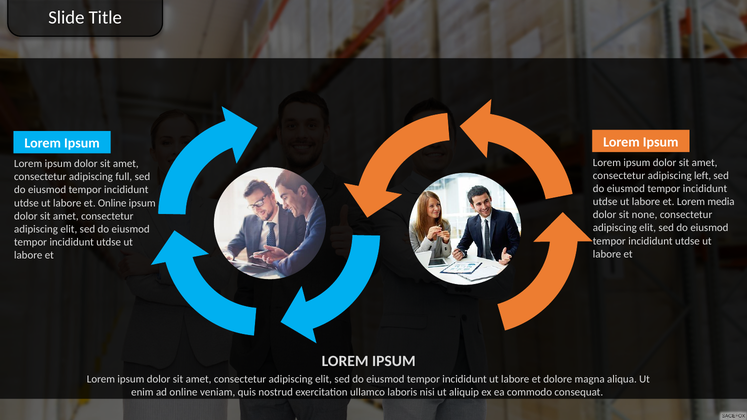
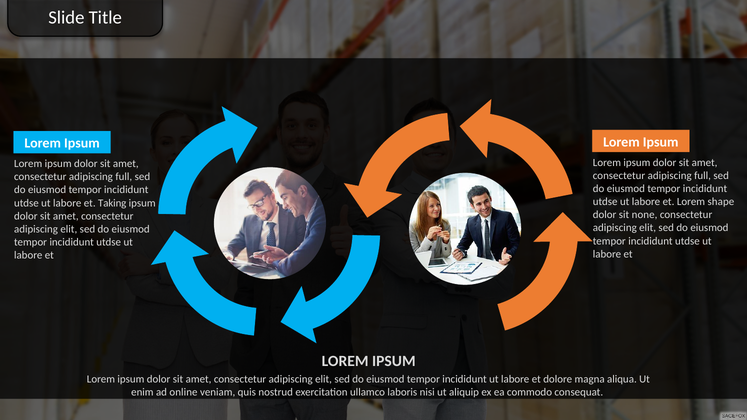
left: left -> full (703, 176)
media: media -> shape (721, 202)
et Online: Online -> Taking (112, 203)
